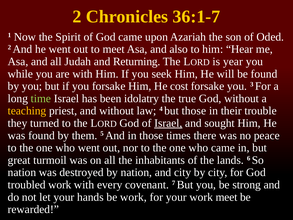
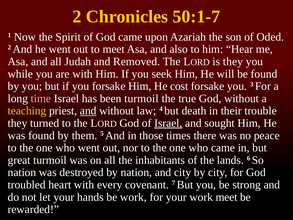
36:1-7: 36:1-7 -> 50:1-7 (196, 17)
Returning: Returning -> Removed (137, 61)
is year: year -> they (233, 61)
time colour: light green -> pink (41, 98)
been idolatry: idolatry -> turmoil (141, 98)
and underline: none -> present (88, 111)
but those: those -> death (194, 111)
troubled work: work -> heart (60, 185)
